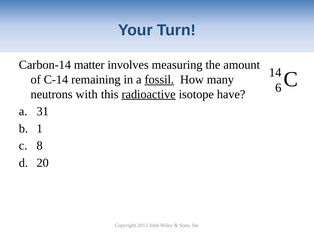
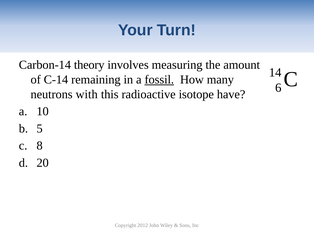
matter: matter -> theory (89, 65)
radioactive underline: present -> none (149, 94)
31: 31 -> 10 (43, 111)
1: 1 -> 5 (40, 128)
